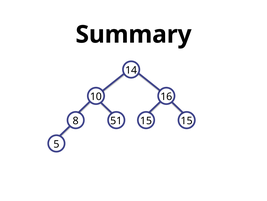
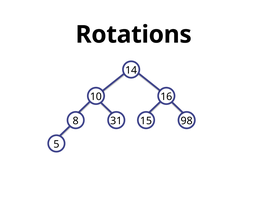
Summary: Summary -> Rotations (134, 34)
51: 51 -> 31 (116, 120)
15 15: 15 -> 98 (187, 120)
